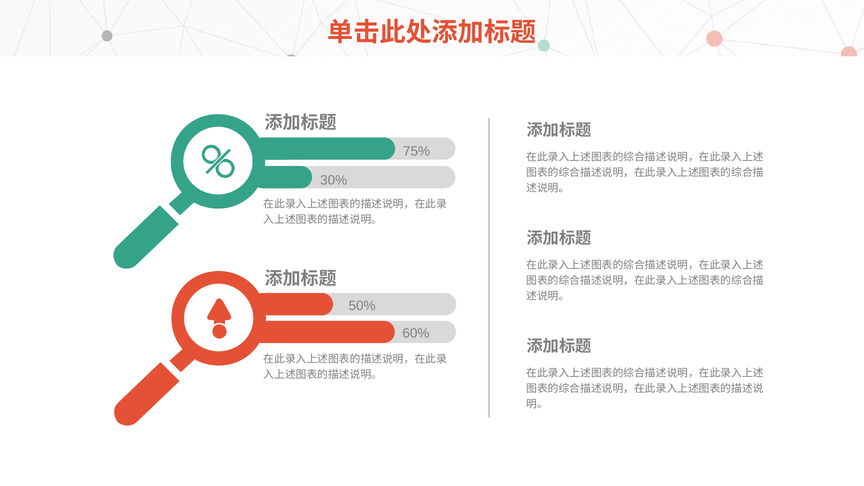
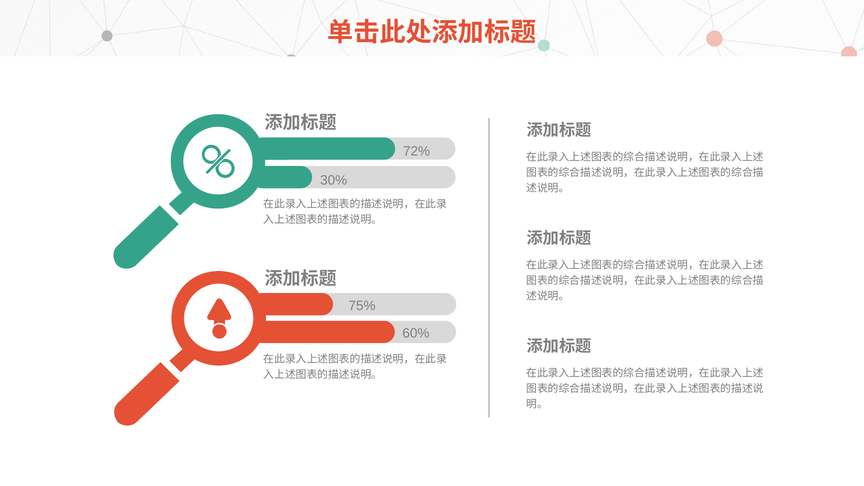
75%: 75% -> 72% (417, 151)
50%: 50% -> 75% (362, 306)
